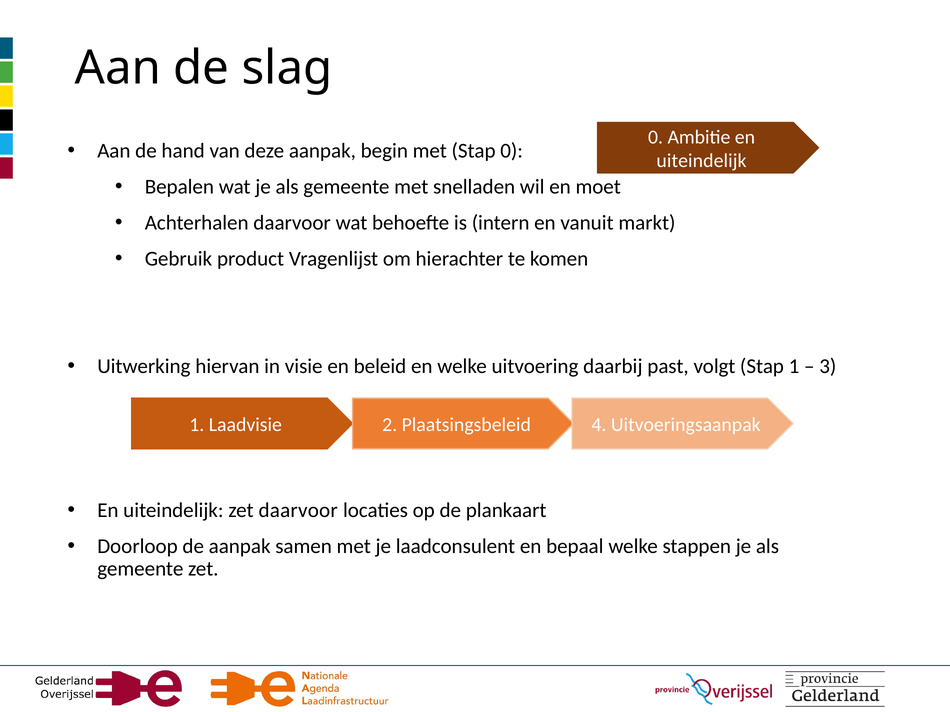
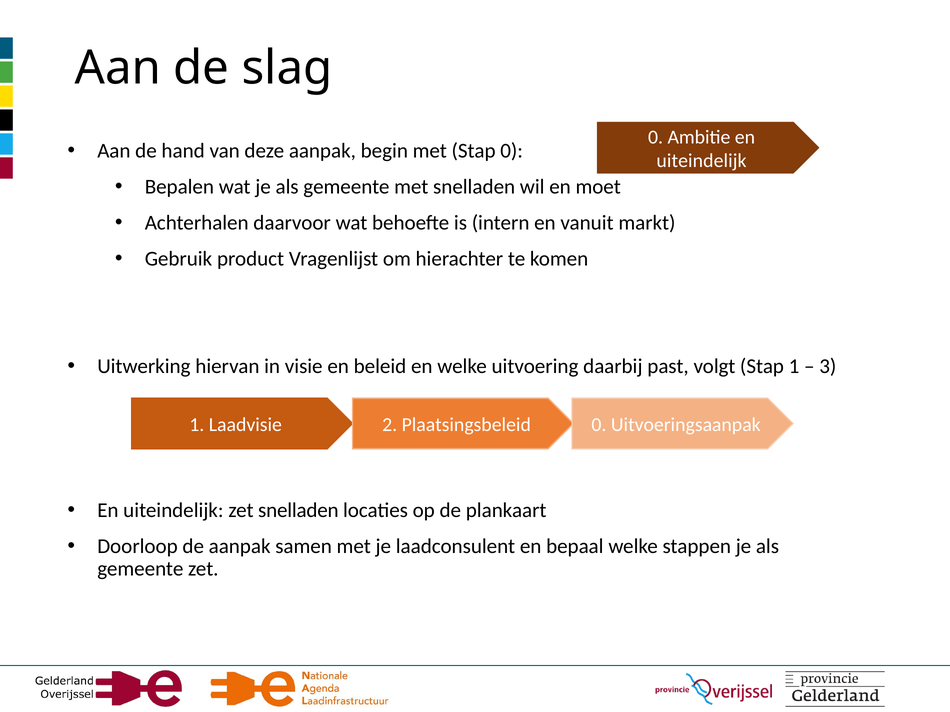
Plaatsingsbeleid 4: 4 -> 0 (599, 425)
zet daarvoor: daarvoor -> snelladen (298, 511)
